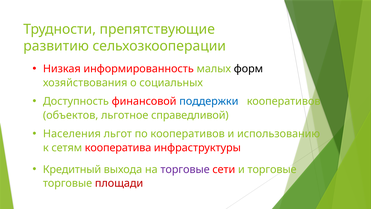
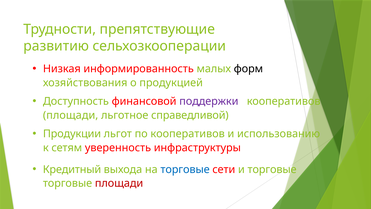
социальных: социальных -> продукцией (171, 83)
поддержки colour: blue -> purple (209, 101)
объектов: объектов -> площади (71, 115)
Населения: Населения -> Продукции (72, 134)
кооператива: кооператива -> уверенность (118, 148)
торговые colour: purple -> blue (185, 169)
